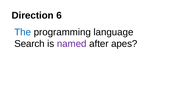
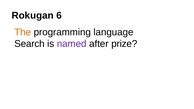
Direction: Direction -> Rokugan (33, 15)
The colour: blue -> orange (23, 32)
apes: apes -> prize (124, 44)
